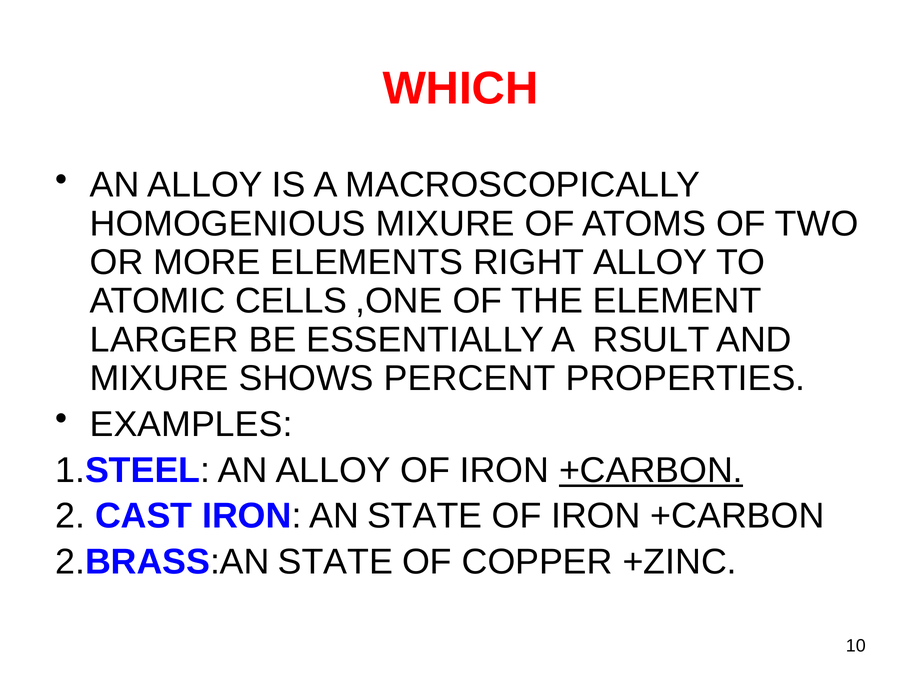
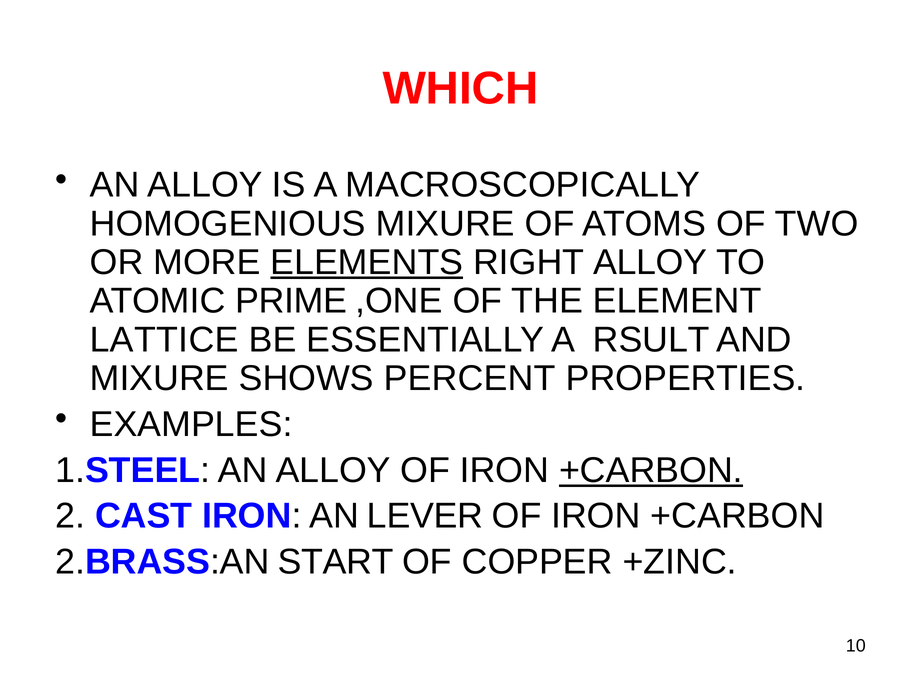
ELEMENTS underline: none -> present (367, 262)
CELLS: CELLS -> PRIME (291, 301)
LARGER: LARGER -> LATTICE (164, 340)
AN STATE: STATE -> LEVER (425, 516)
2.BRASS:AN STATE: STATE -> START (335, 562)
